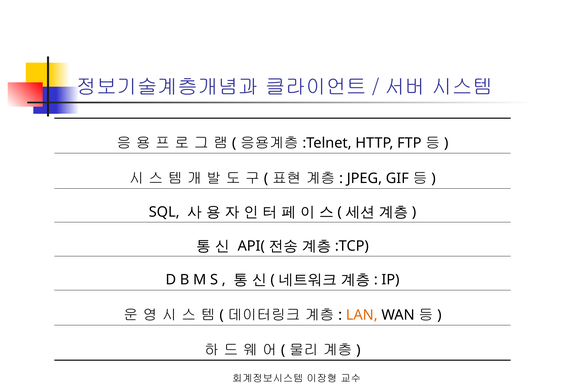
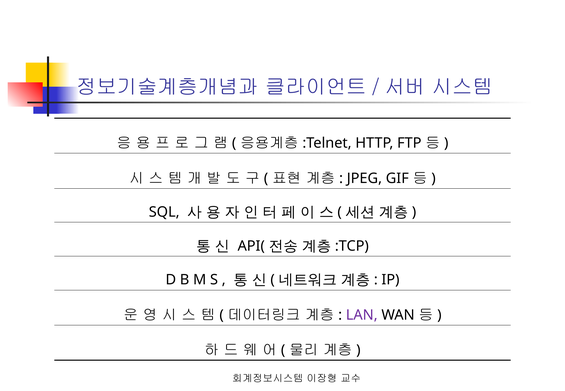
LAN colour: orange -> purple (362, 315)
